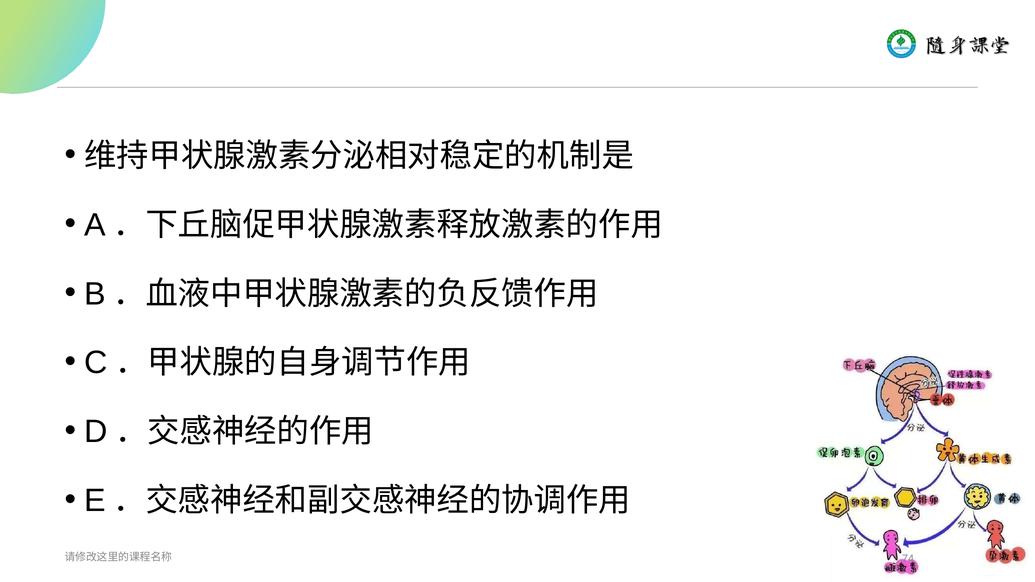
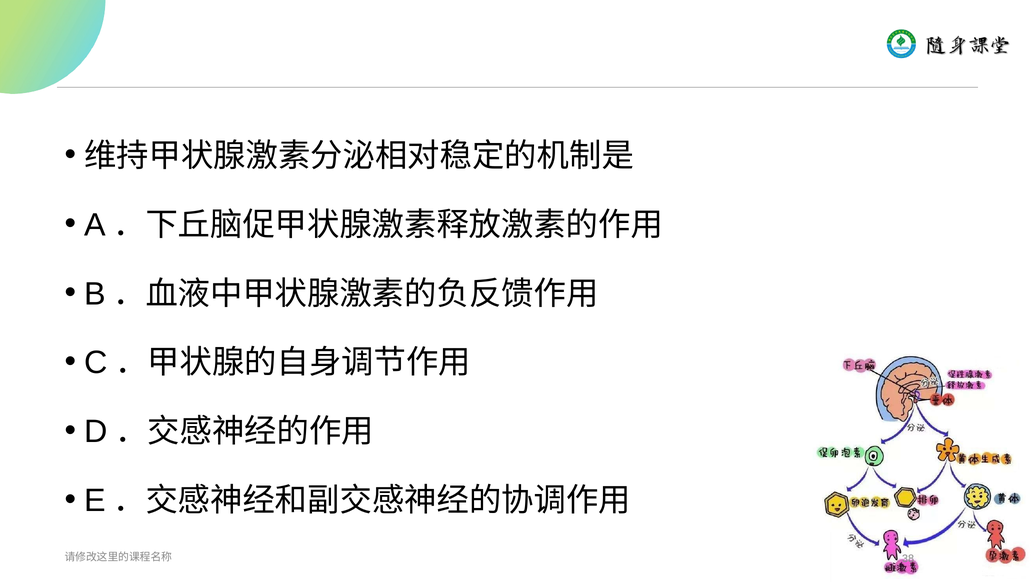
74: 74 -> 38 (908, 559)
